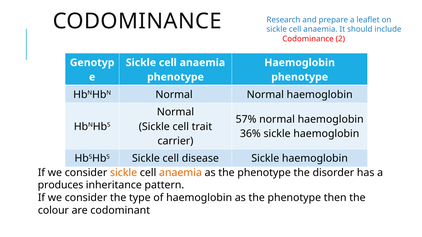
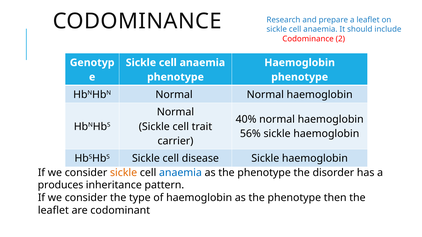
57%: 57% -> 40% (246, 120)
36%: 36% -> 56% (250, 134)
anaemia colour: orange -> blue (180, 173)
colour: colour -> leaflet (53, 211)
